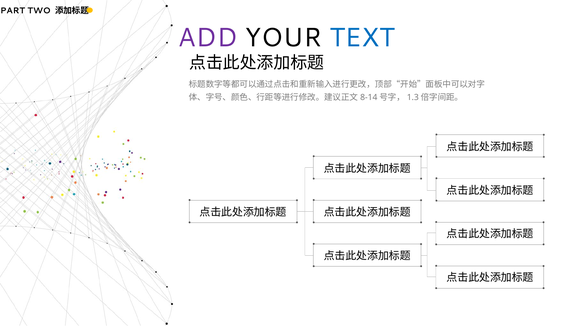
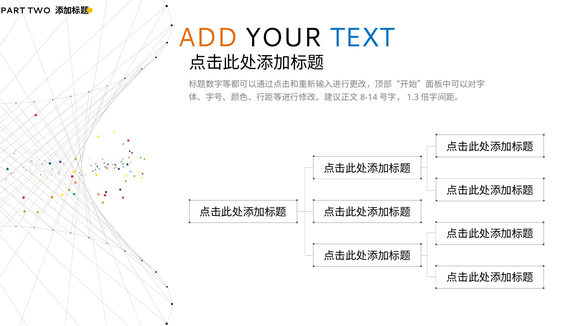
ADD colour: purple -> orange (208, 38)
